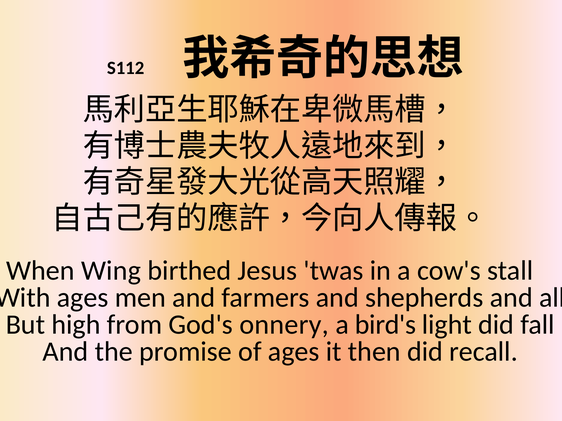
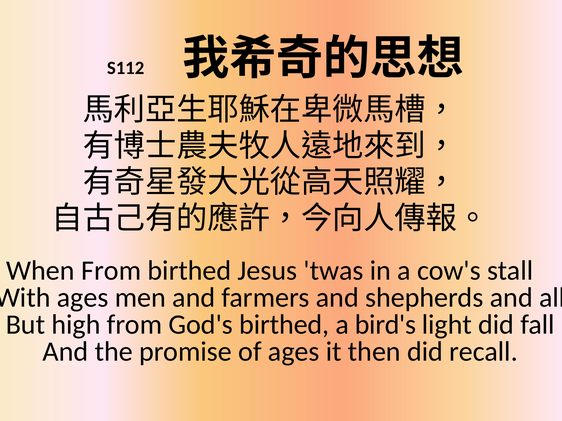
When Wing: Wing -> From (111, 271)
God's onnery: onnery -> birthed (284, 325)
